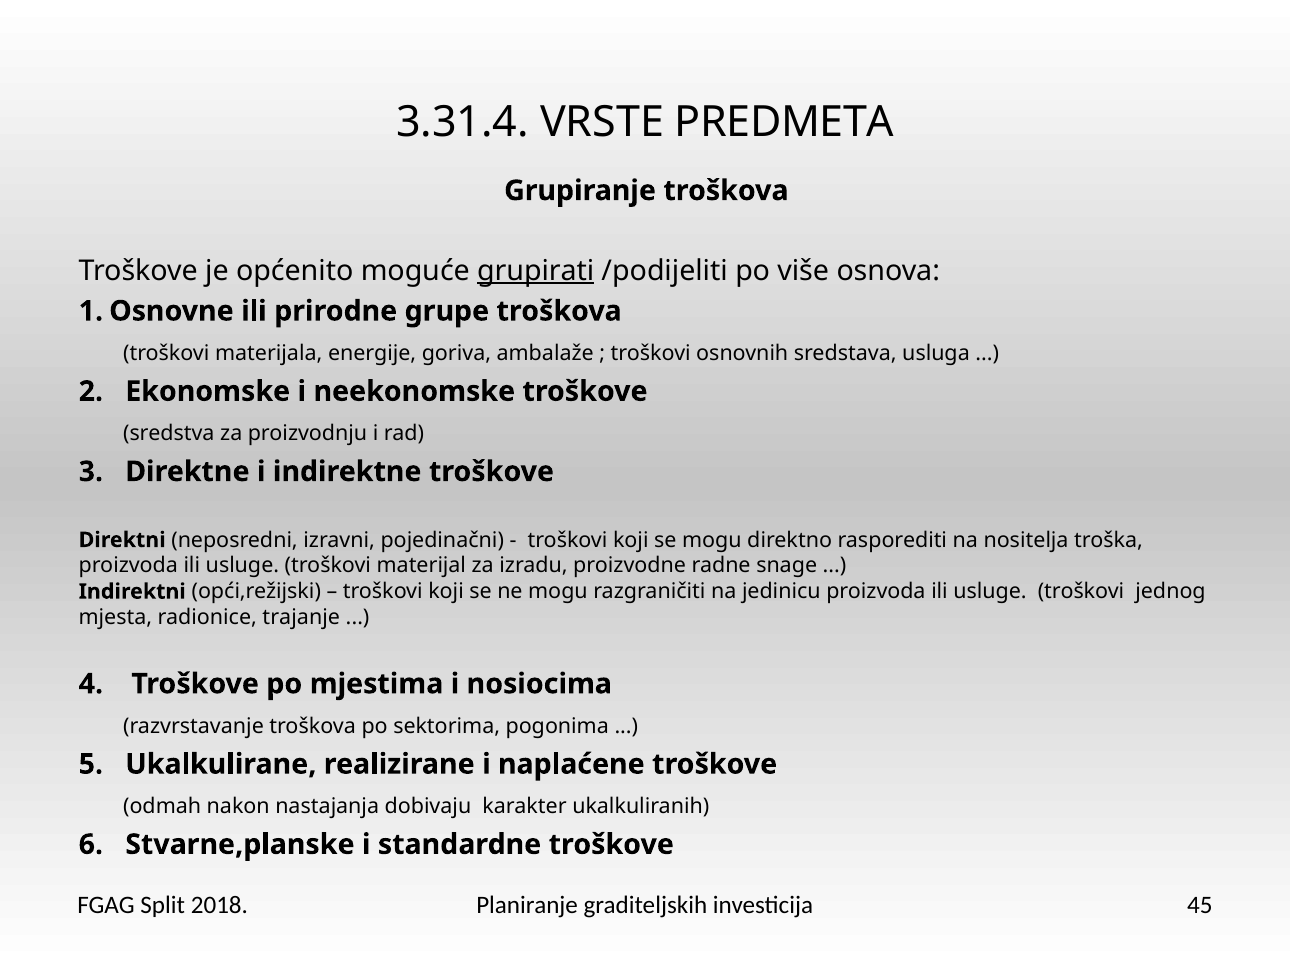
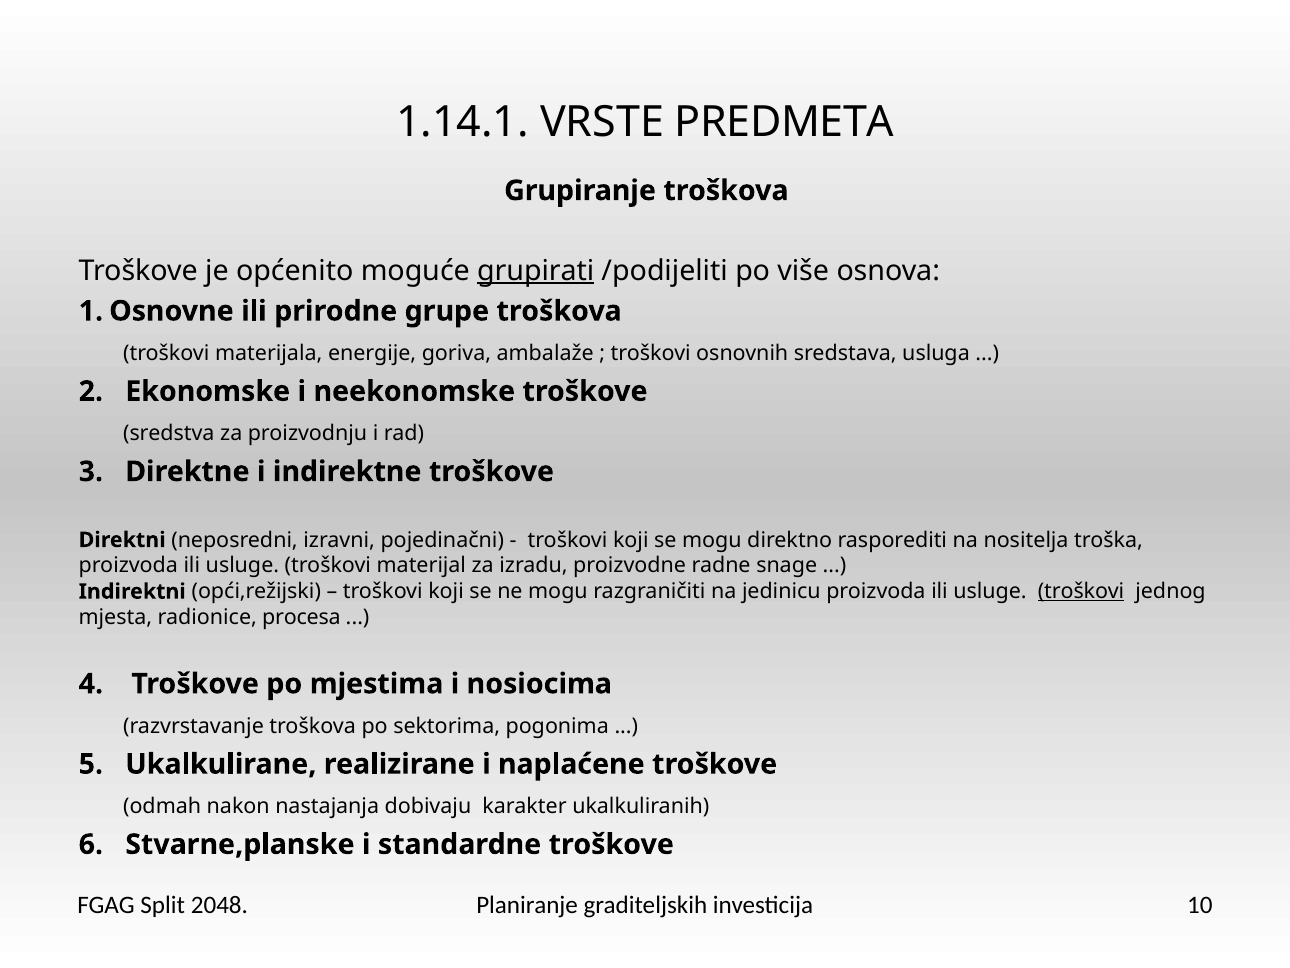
3.31.4: 3.31.4 -> 1.14.1 (463, 122)
troškovi underline: none -> present (1081, 591)
trajanje: trajanje -> procesa (301, 617)
2018: 2018 -> 2048 (219, 904)
45: 45 -> 10 (1200, 904)
